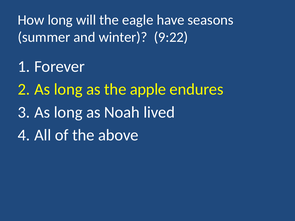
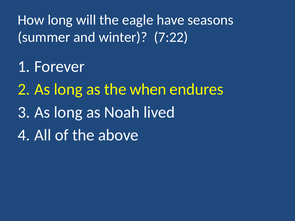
9:22: 9:22 -> 7:22 (171, 37)
apple: apple -> when (148, 89)
